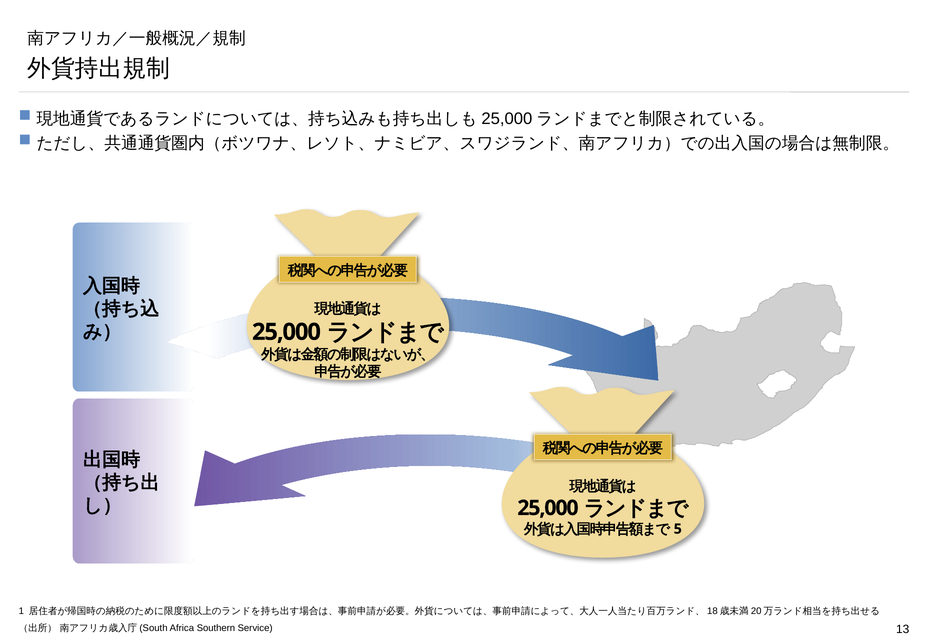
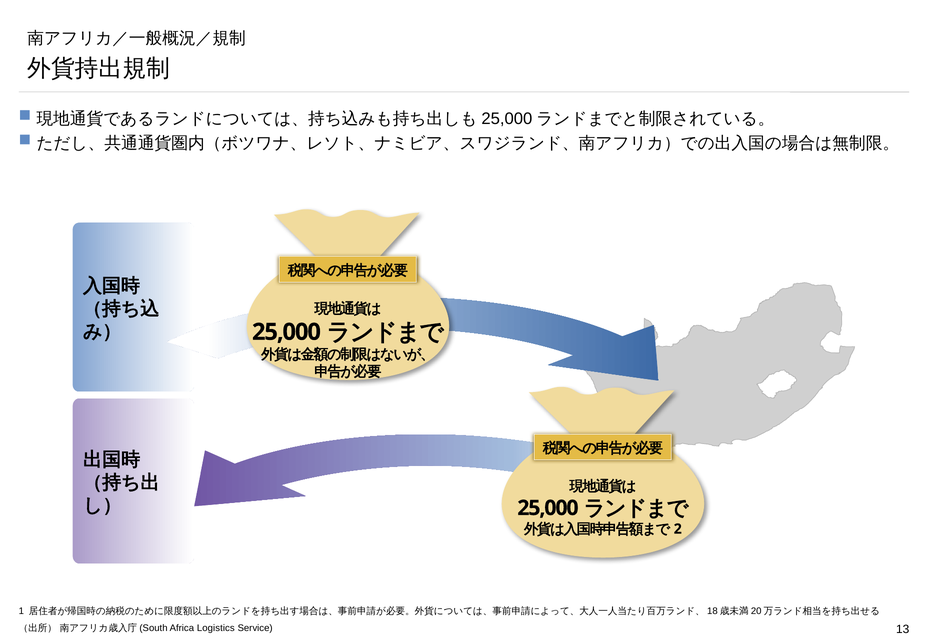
5: 5 -> 2 (678, 528)
Southern: Southern -> Logistics (216, 628)
